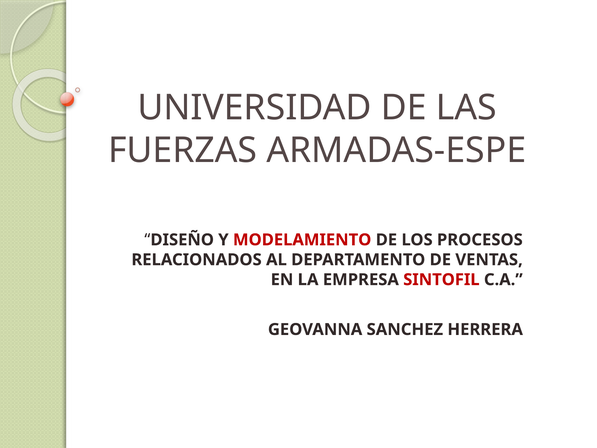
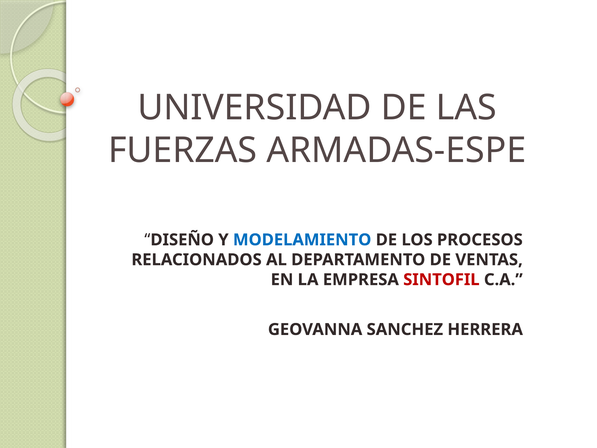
MODELAMIENTO colour: red -> blue (302, 240)
